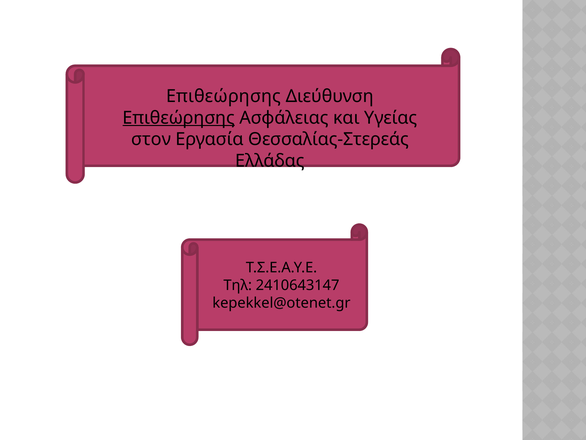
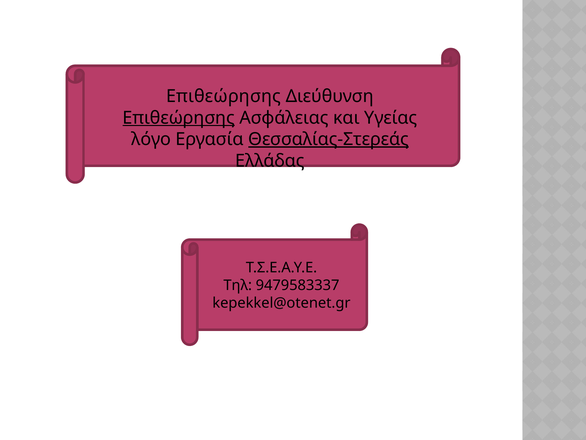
στον: στον -> λόγο (151, 139)
Θεσσαλίας-Στερεάς underline: none -> present (328, 139)
2410643147: 2410643147 -> 9479583337 (298, 285)
